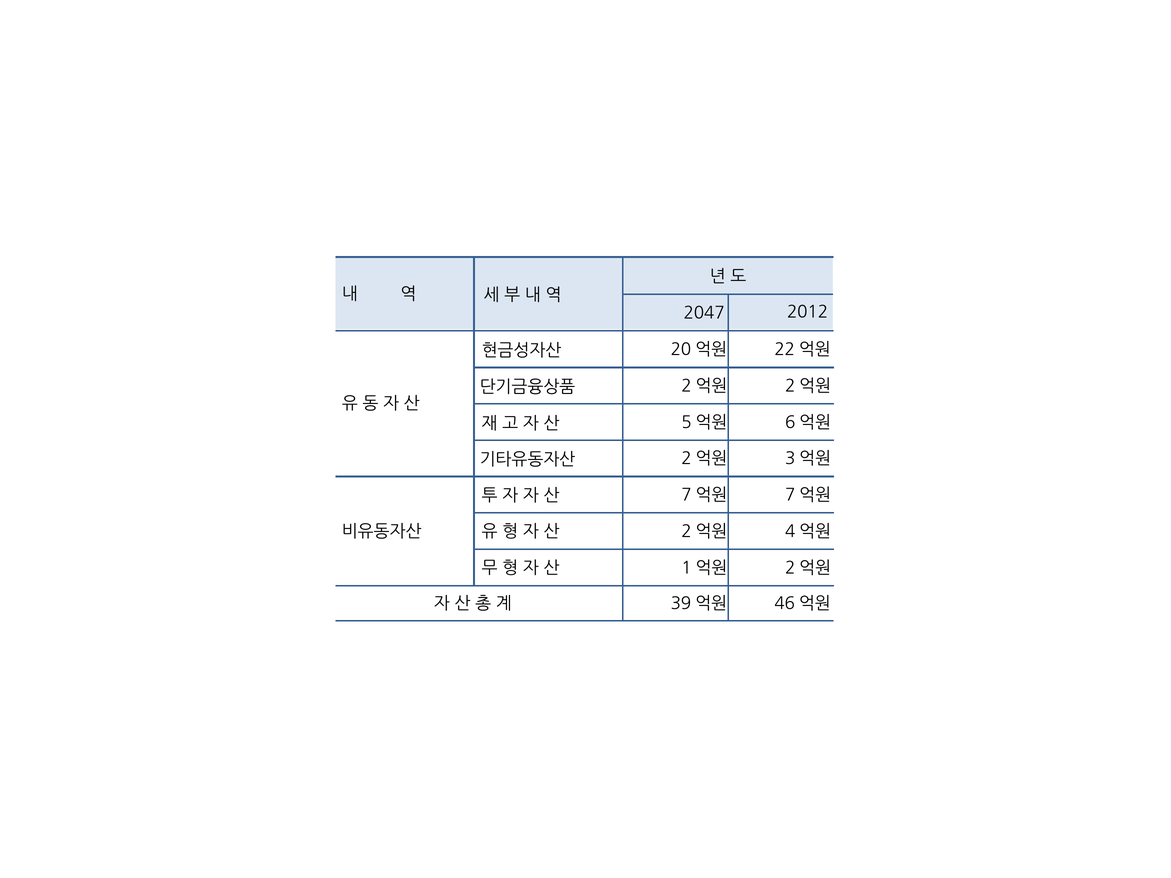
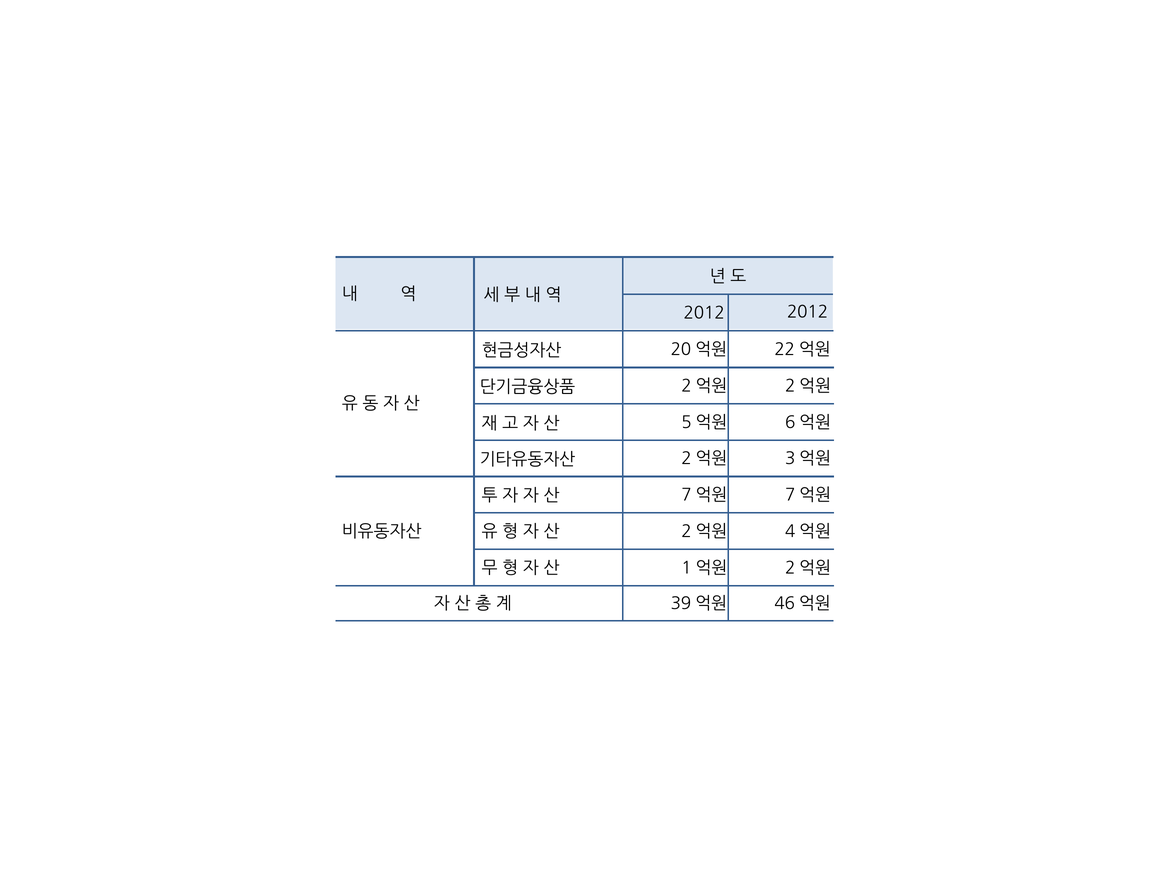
2047: 2047 -> 2012 (704, 313)
